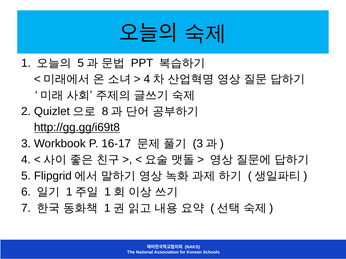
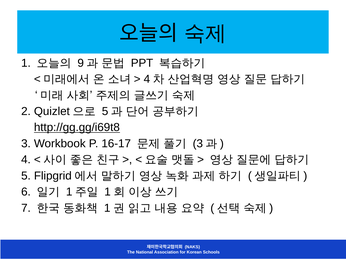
5: 5 -> 9 (81, 63)
8: 8 -> 5 (105, 112)
